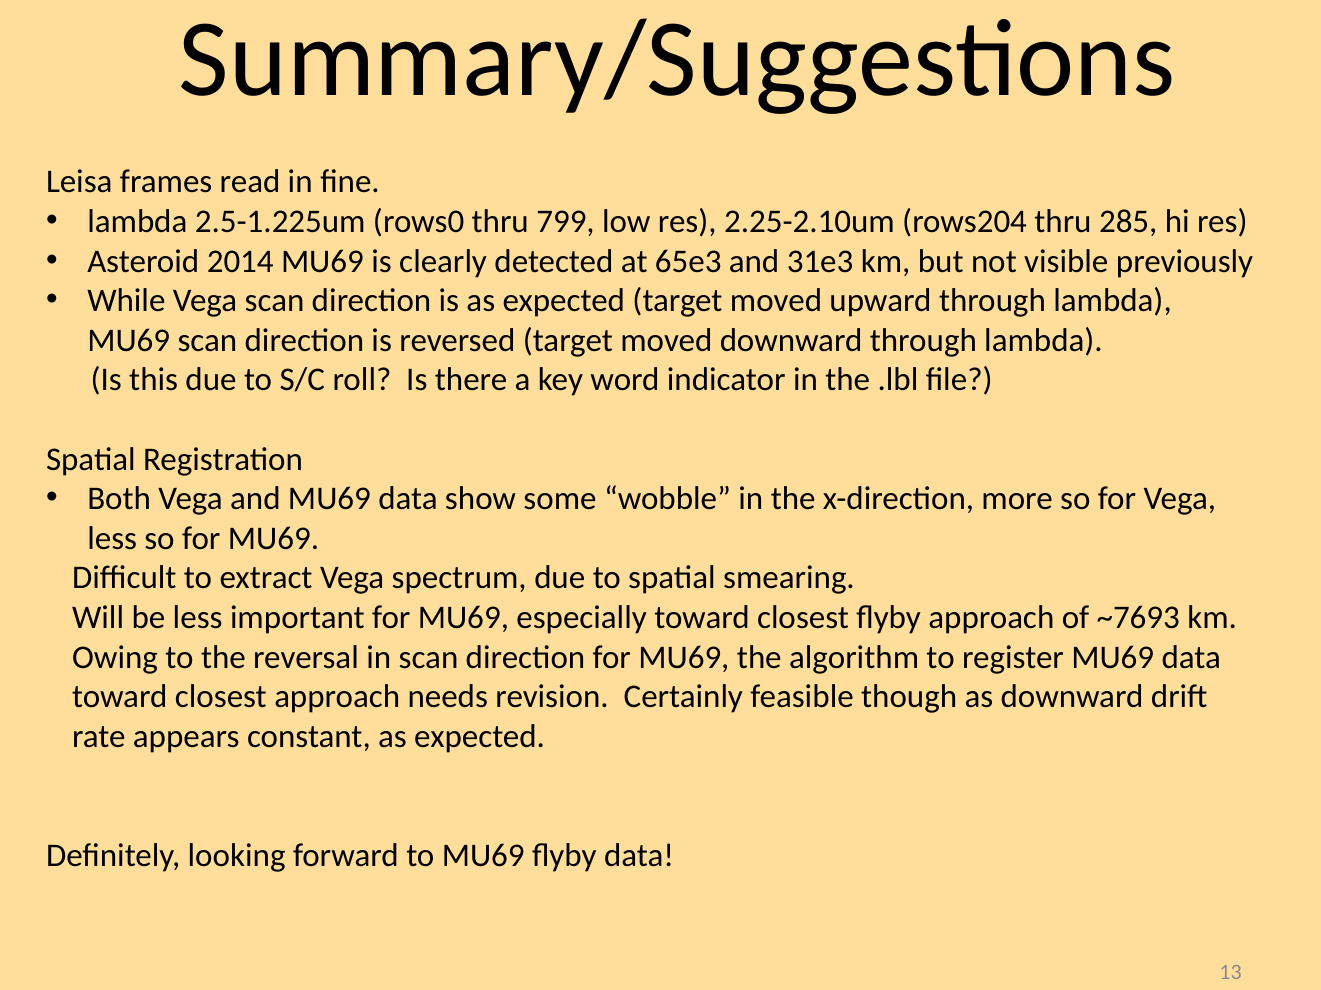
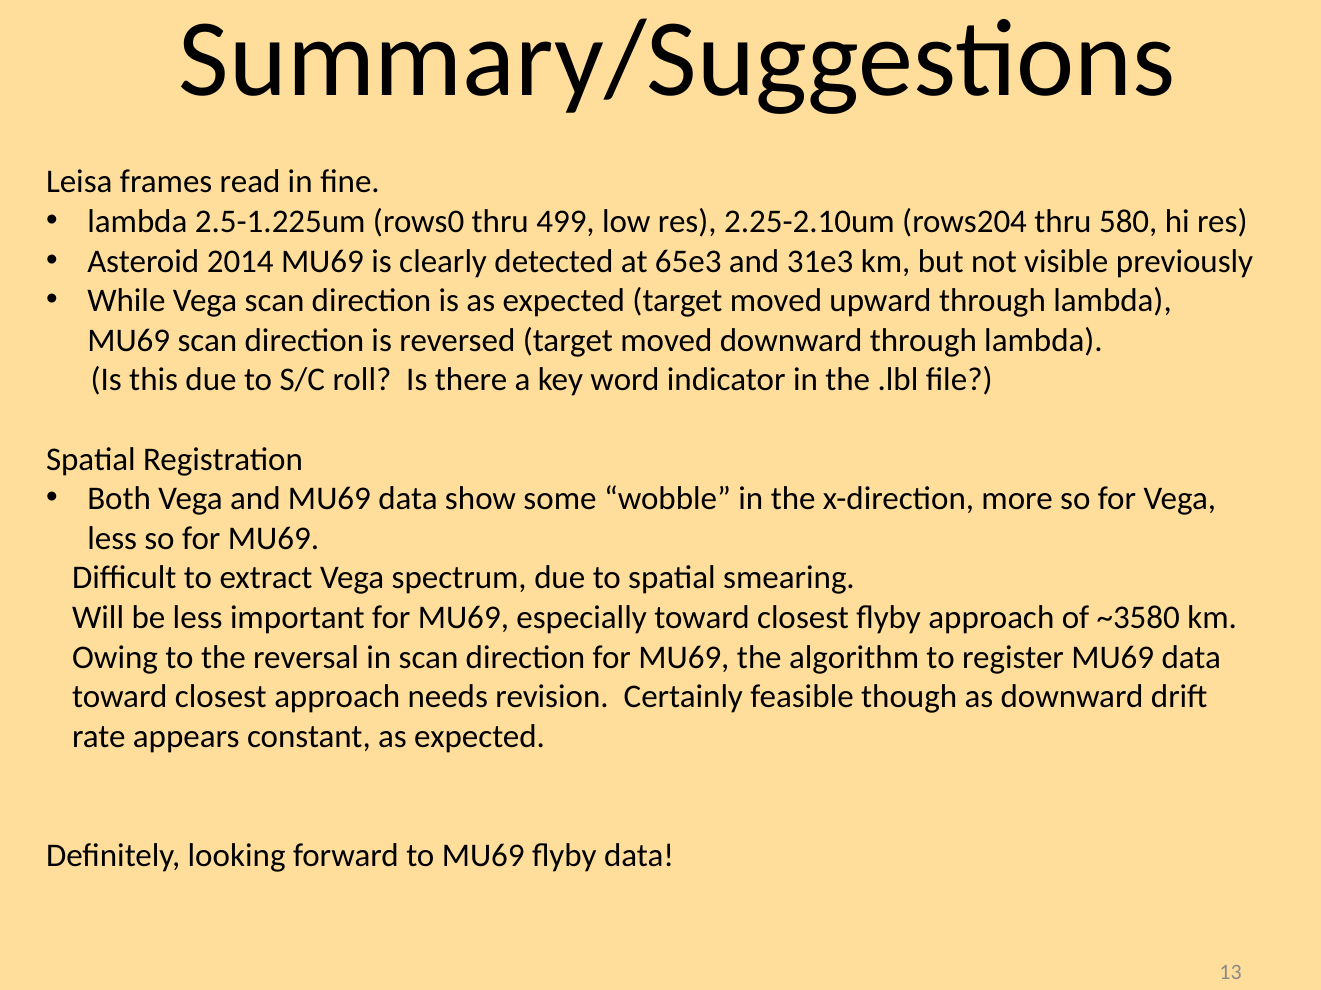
799: 799 -> 499 (566, 222)
285: 285 -> 580 (1128, 222)
~7693: ~7693 -> ~3580 (1138, 618)
